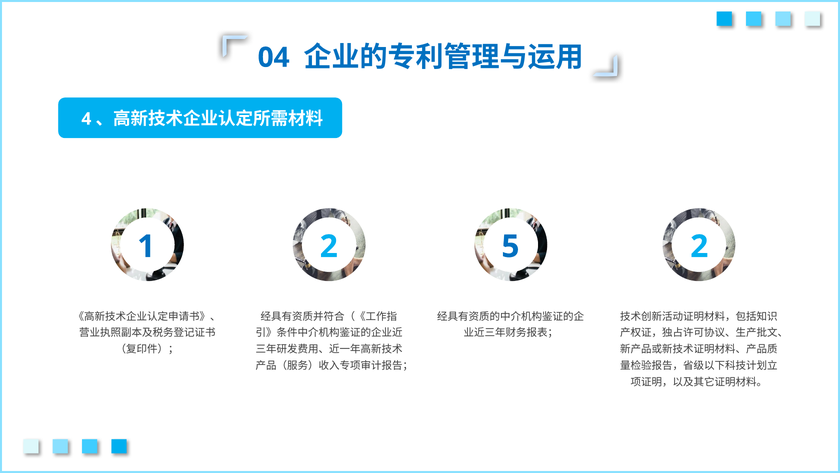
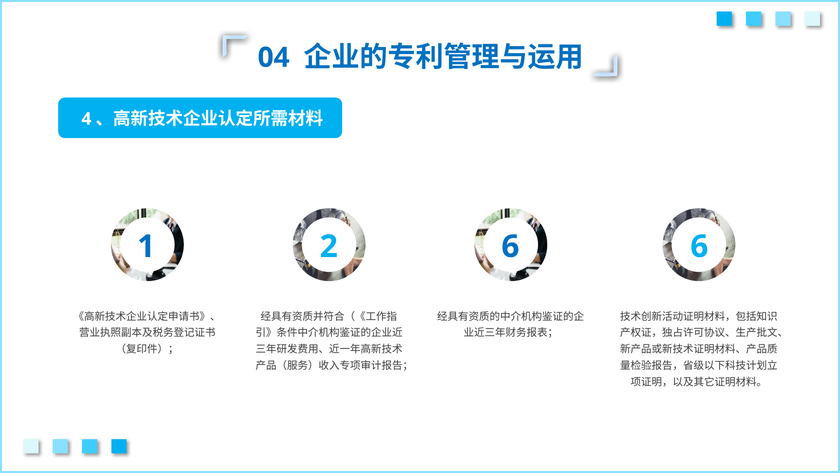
2 5: 5 -> 6 (510, 246)
1 2: 2 -> 6 (699, 246)
